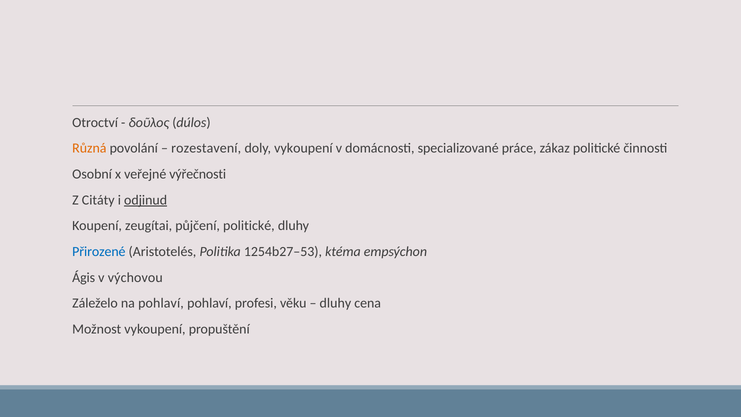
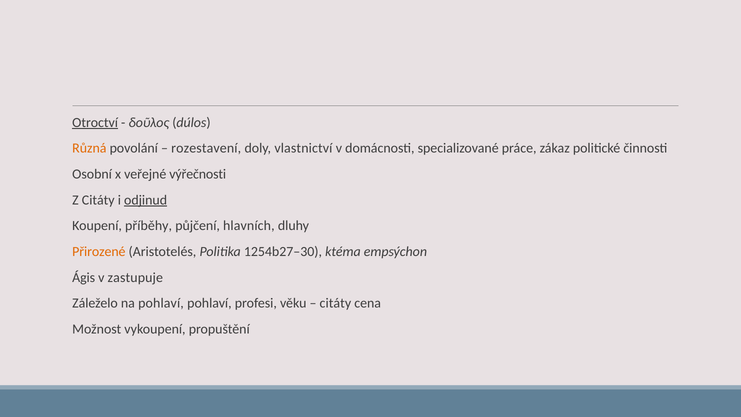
Otroctví underline: none -> present (95, 122)
doly vykoupení: vykoupení -> vlastnictví (303, 148)
zeugítai: zeugítai -> příběhy (149, 226)
půjčení politické: politické -> hlavních (249, 226)
Přirozené colour: blue -> orange (99, 251)
1254b27–53: 1254b27–53 -> 1254b27–30 (283, 251)
výchovou: výchovou -> zastupuje (135, 277)
dluhy: dluhy -> citáty (335, 303)
